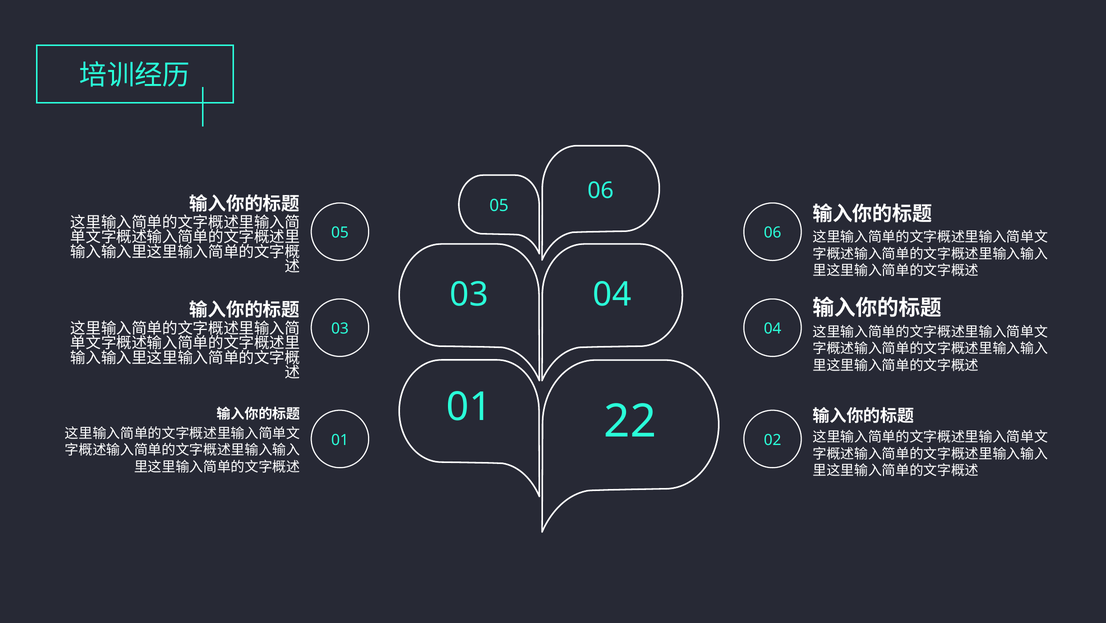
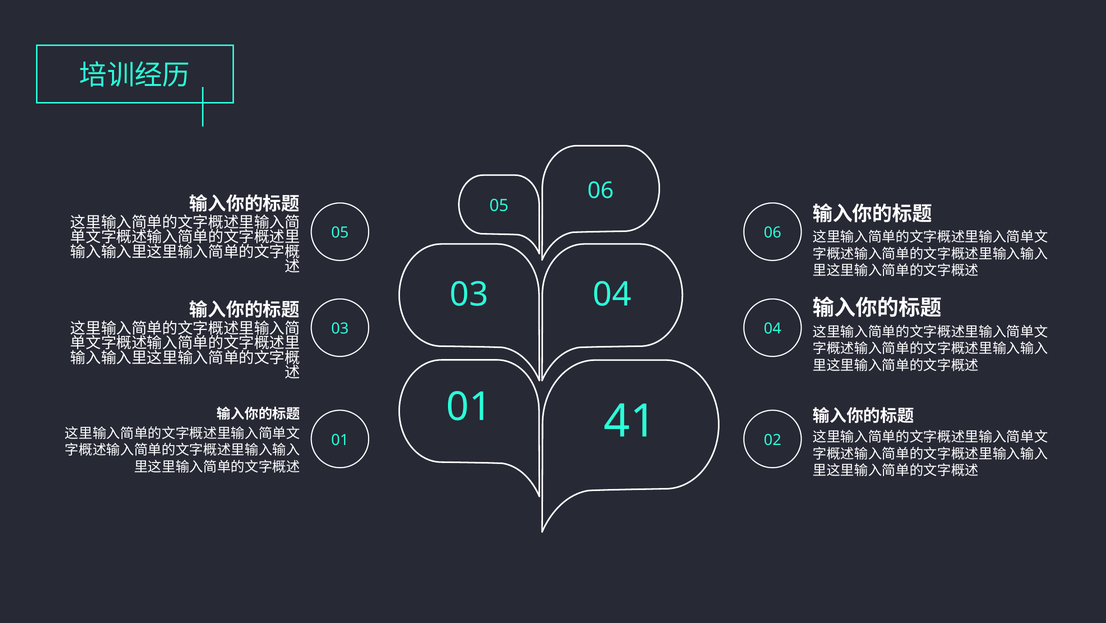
22: 22 -> 41 (630, 421)
